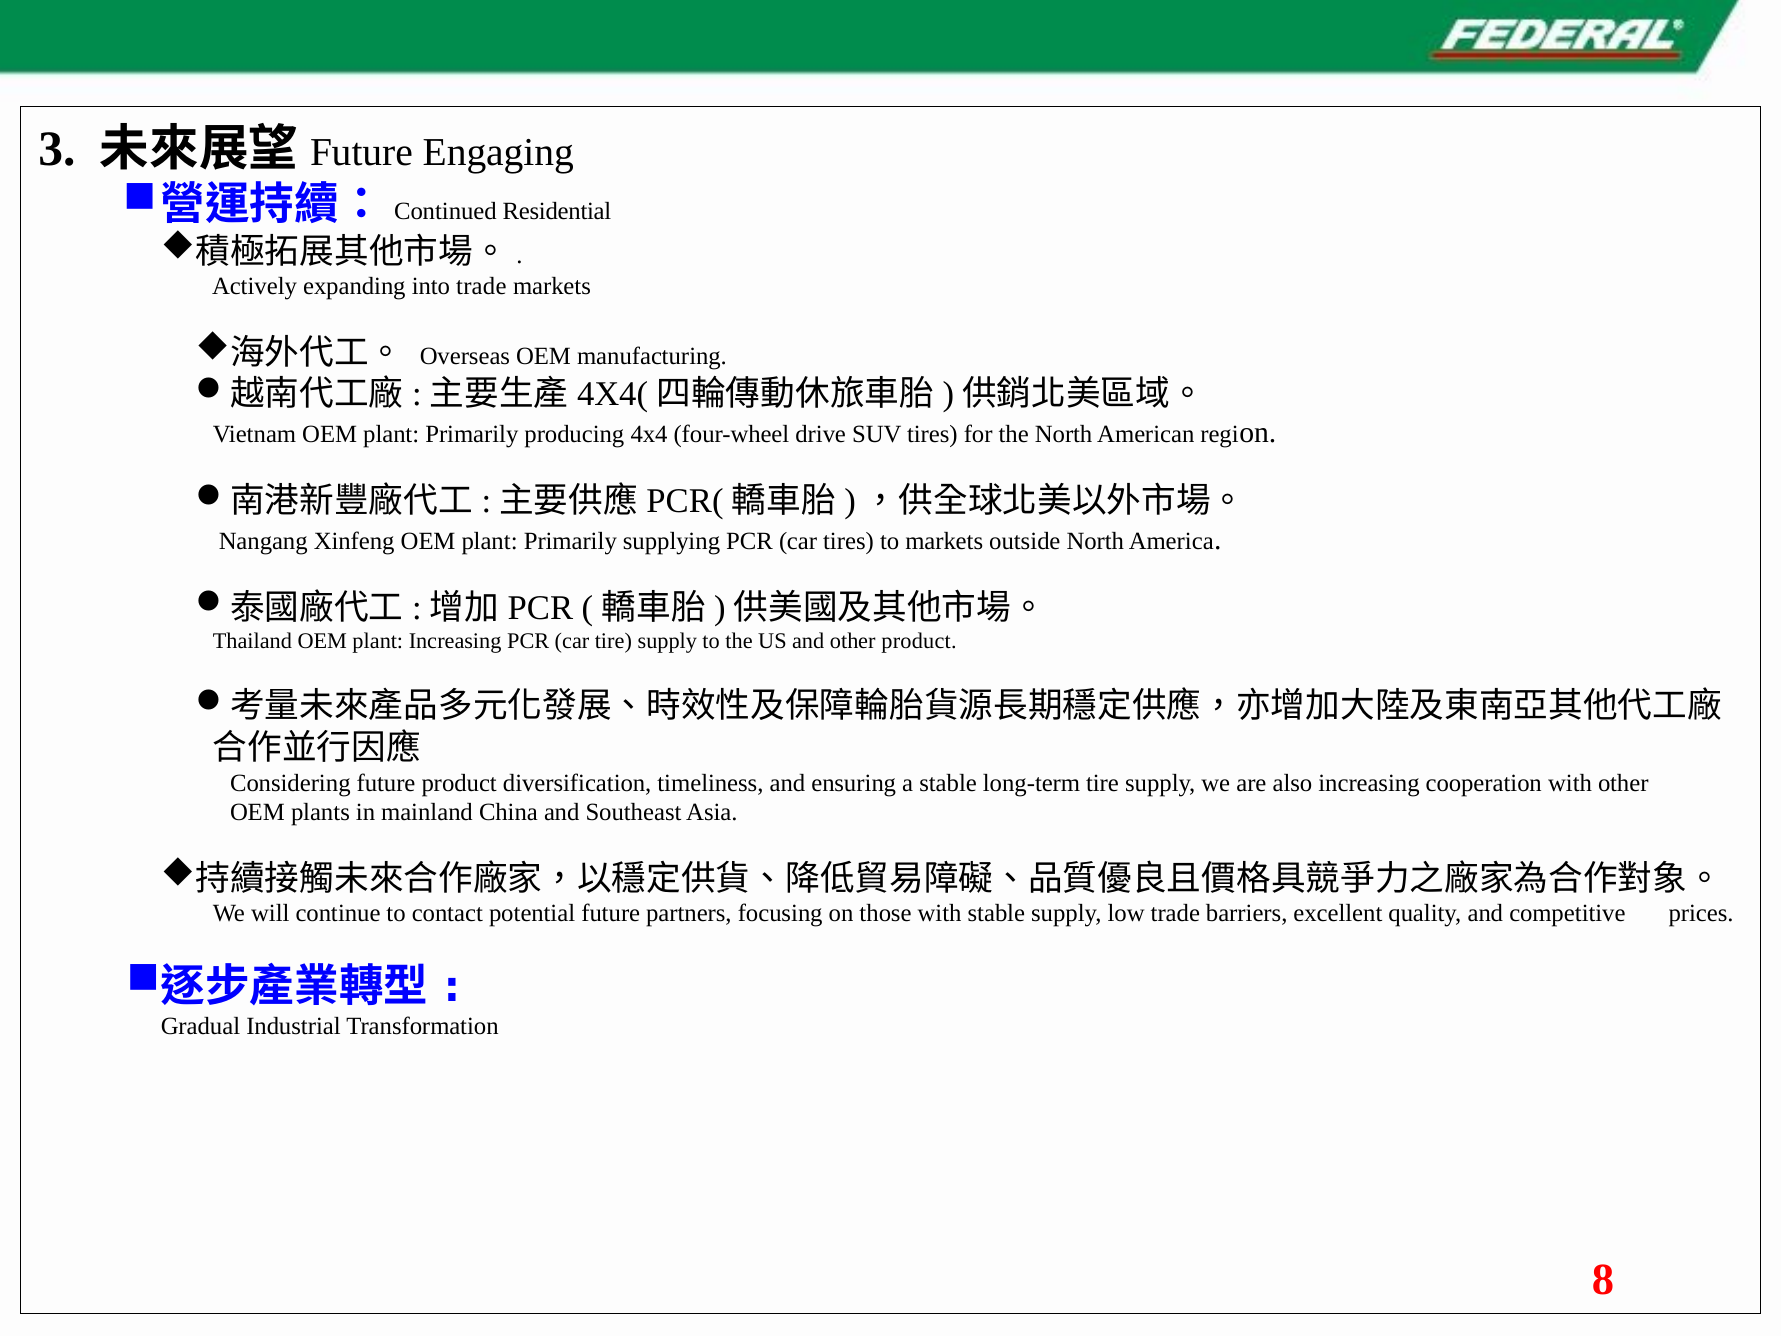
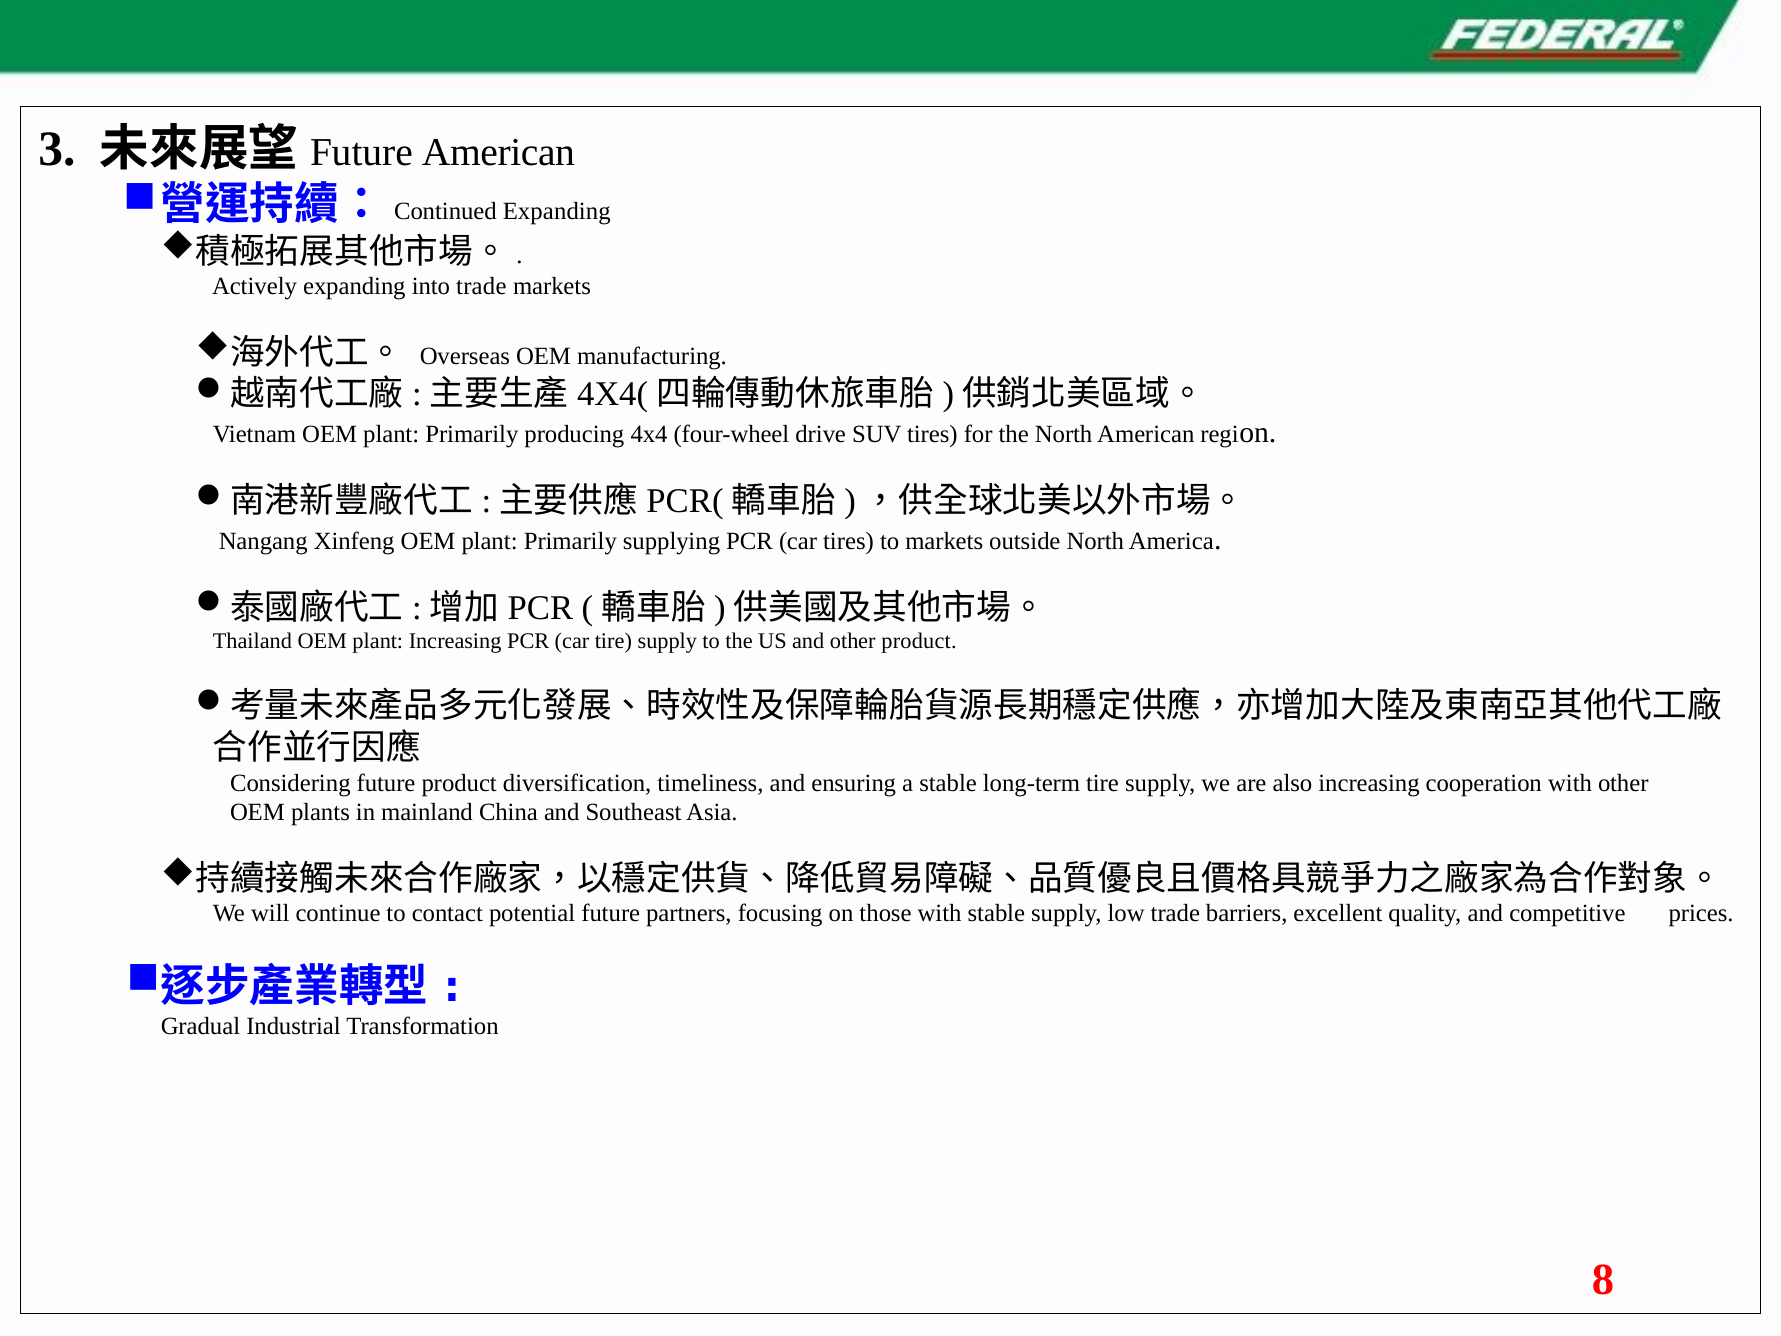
Engaging: Engaging -> American (498, 152)
Residential: Residential -> Expanding (557, 211)
